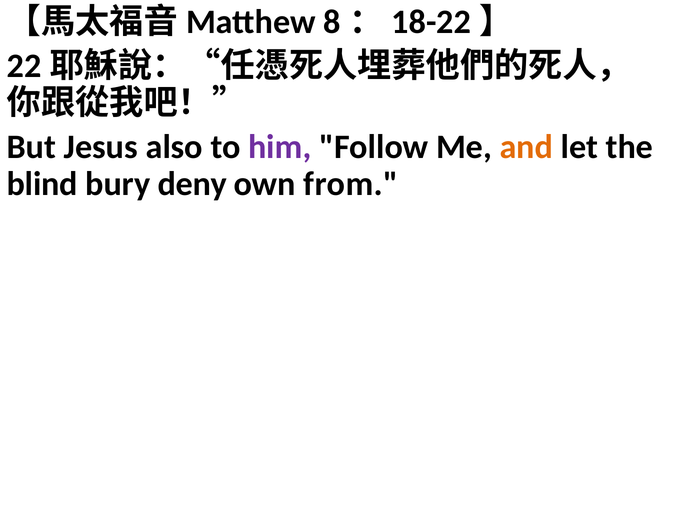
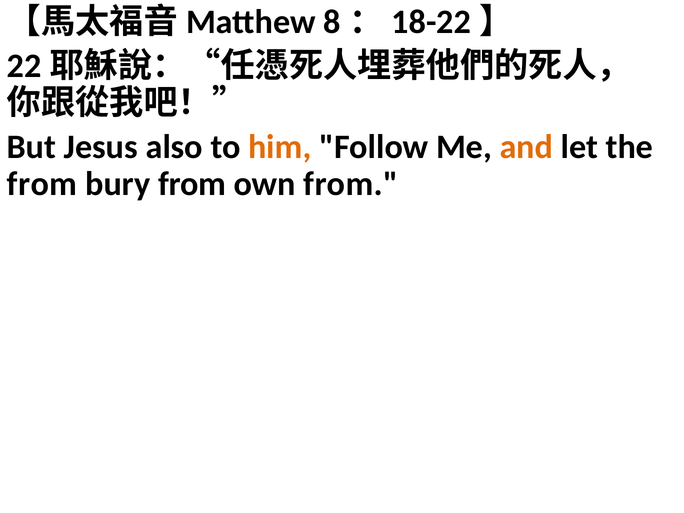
him colour: purple -> orange (280, 147)
blind: blind -> from (42, 184)
bury deny: deny -> from (192, 184)
